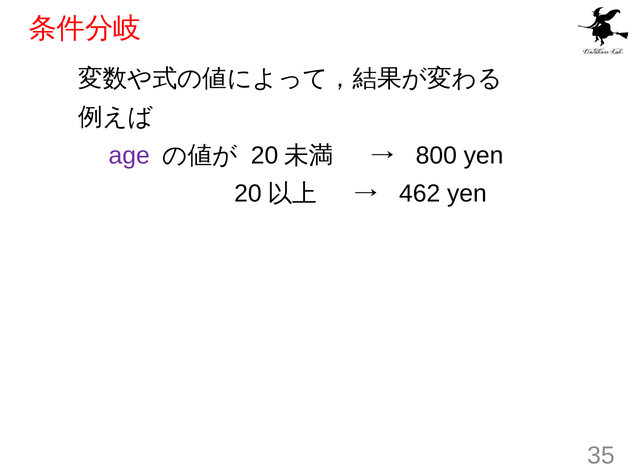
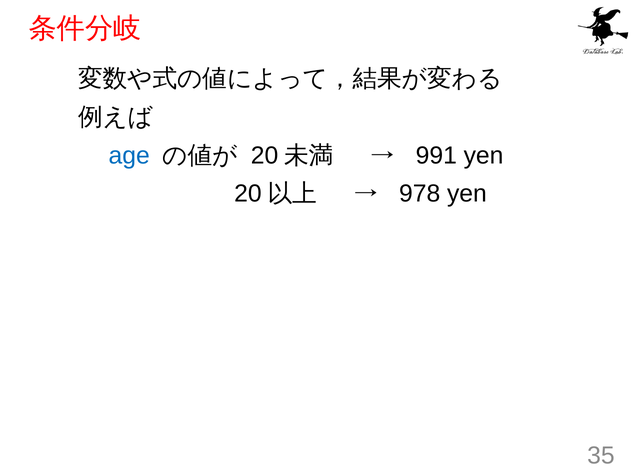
age colour: purple -> blue (129, 155)
800: 800 -> 991 (436, 155)
462: 462 -> 978 (420, 194)
